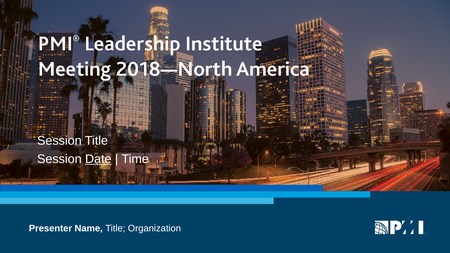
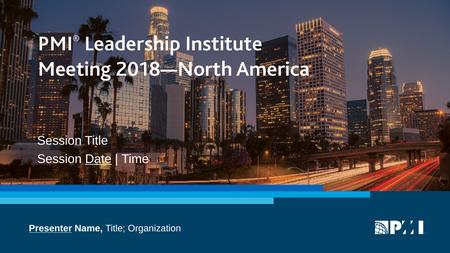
Presenter underline: none -> present (50, 229)
